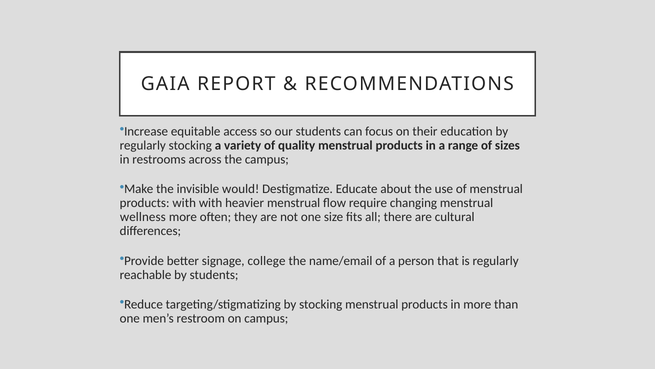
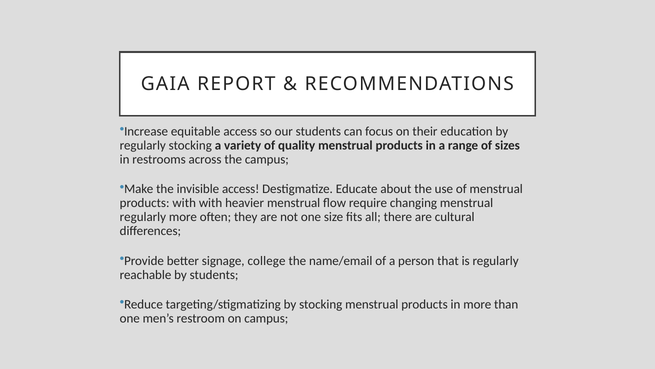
invisible would: would -> access (241, 189)
wellness: wellness -> regularly (143, 217)
